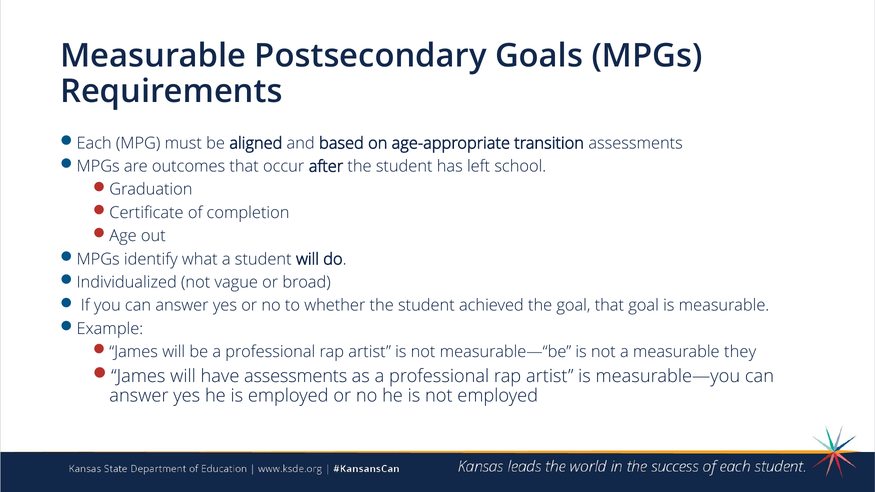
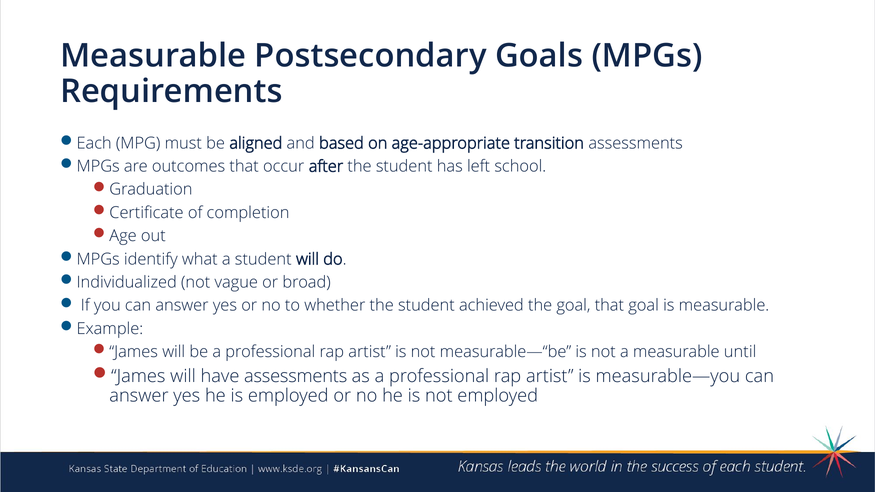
they: they -> until (740, 352)
